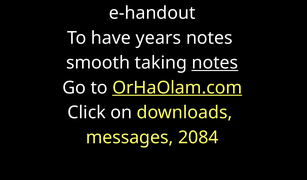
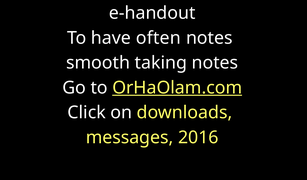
years: years -> often (158, 38)
notes underline: present -> none (215, 63)
2084: 2084 -> 2016 (198, 137)
